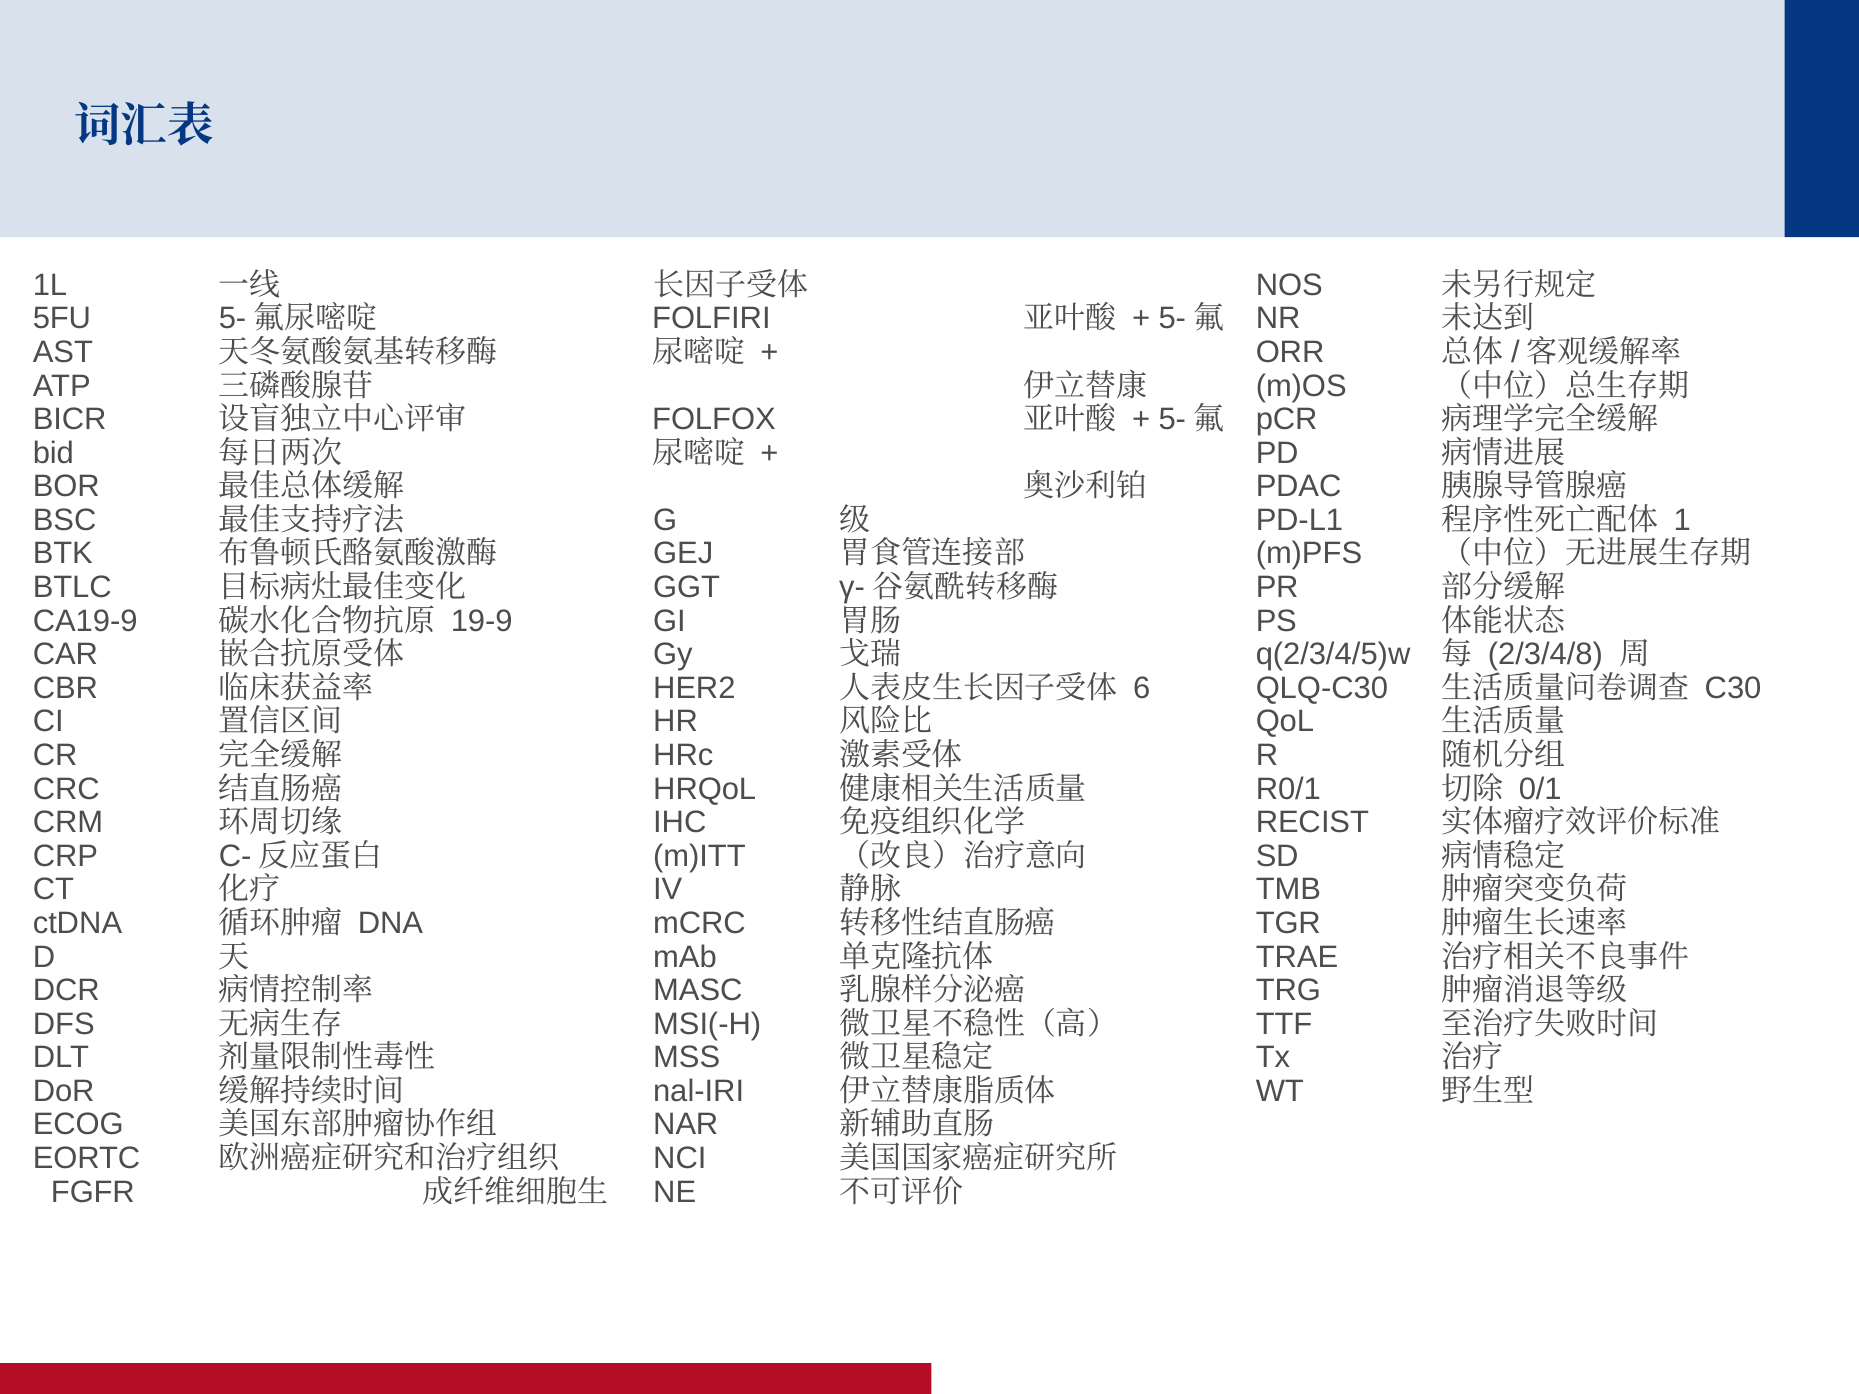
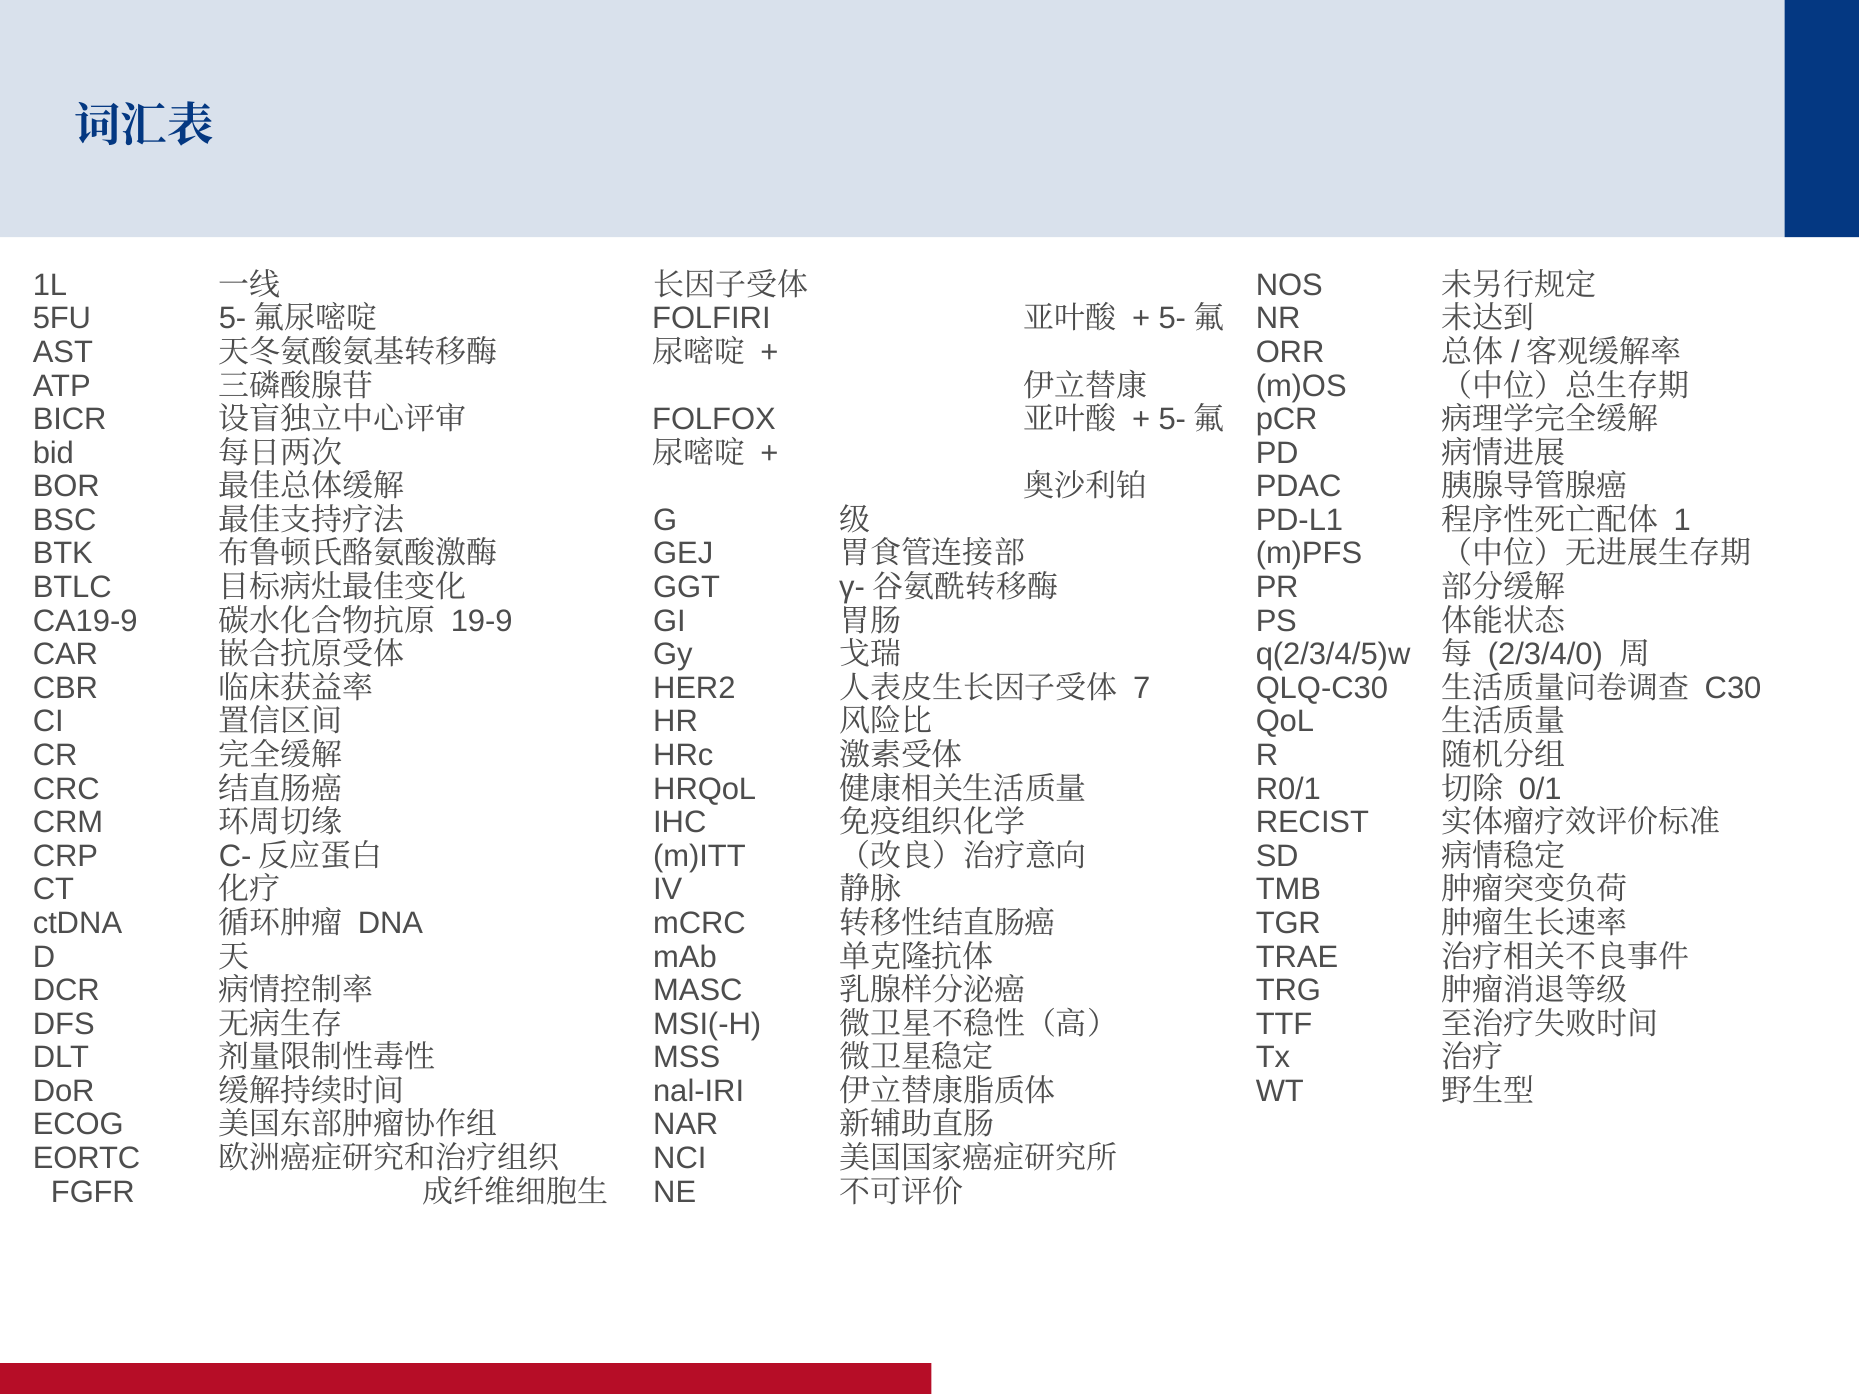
2/3/4/8: 2/3/4/8 -> 2/3/4/0 (1545, 655)
6: 6 -> 7 (1142, 688)
